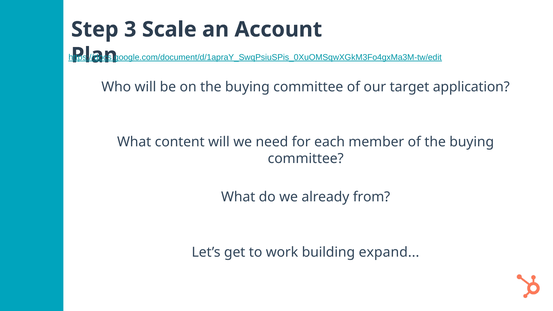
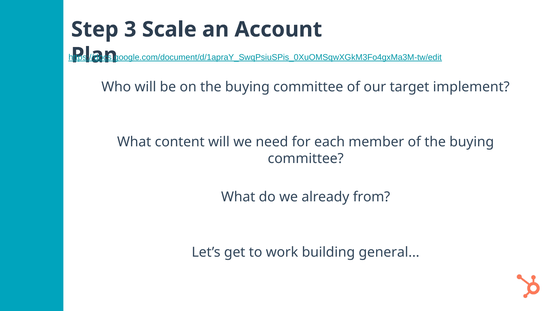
application: application -> implement (471, 87)
expand: expand -> general (389, 252)
